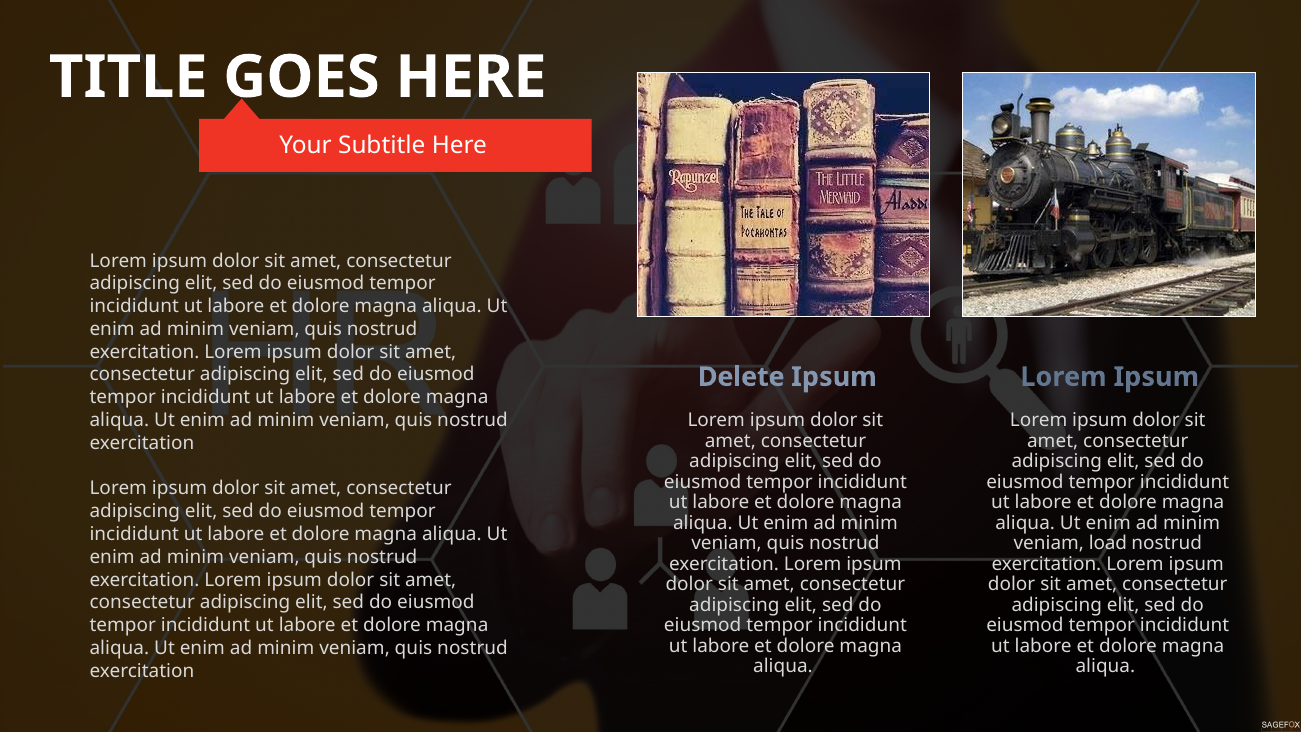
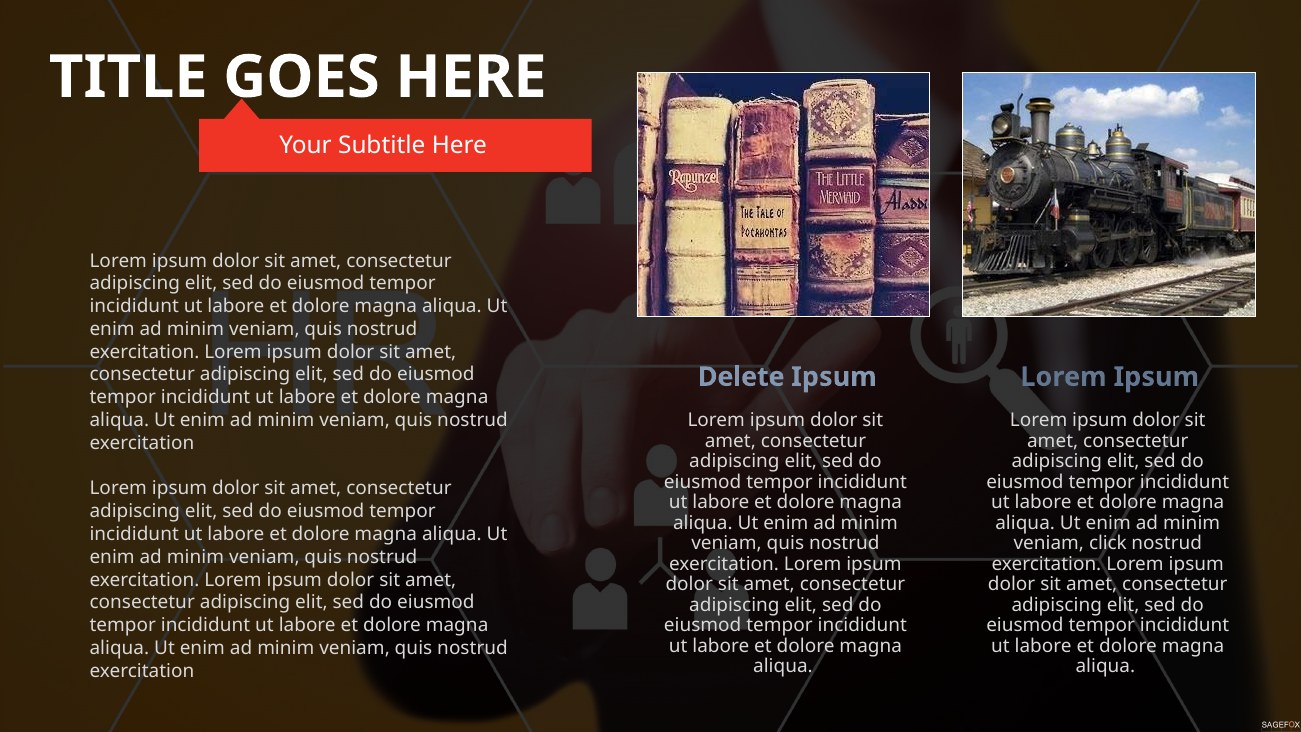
load: load -> click (1108, 543)
